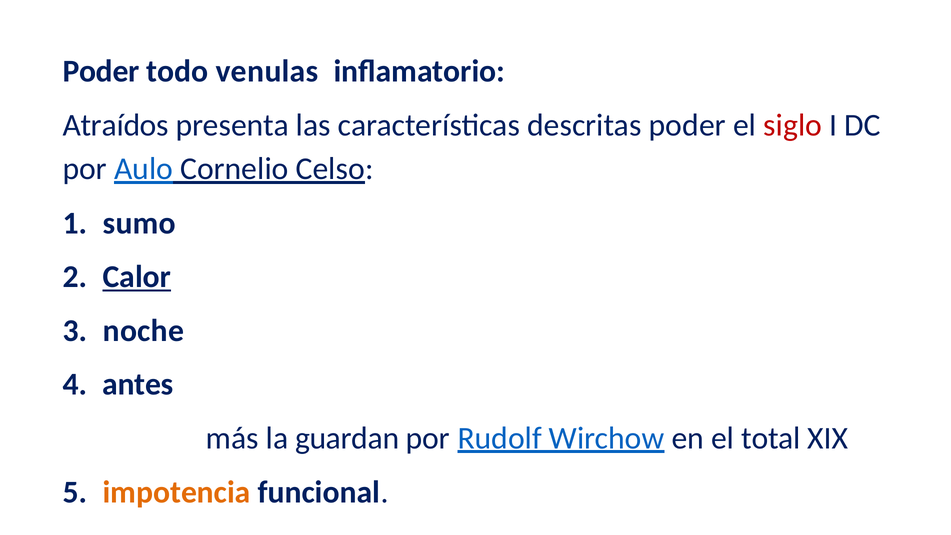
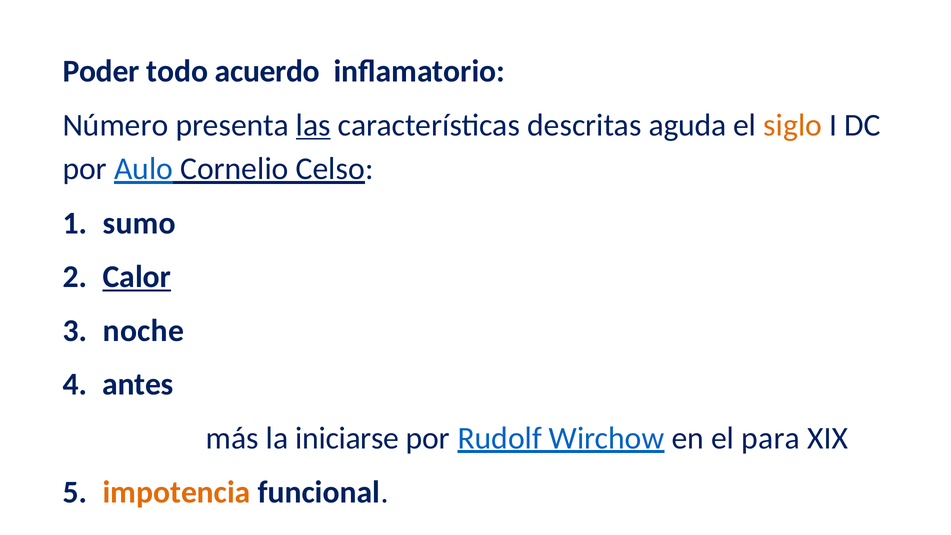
venulas: venulas -> acuerdo (267, 71)
Atraídos: Atraídos -> Número (115, 125)
las underline: none -> present (313, 125)
descritas poder: poder -> aguda (688, 125)
siglo colour: red -> orange (793, 125)
guardan: guardan -> iniciarse (347, 438)
total: total -> para (771, 438)
